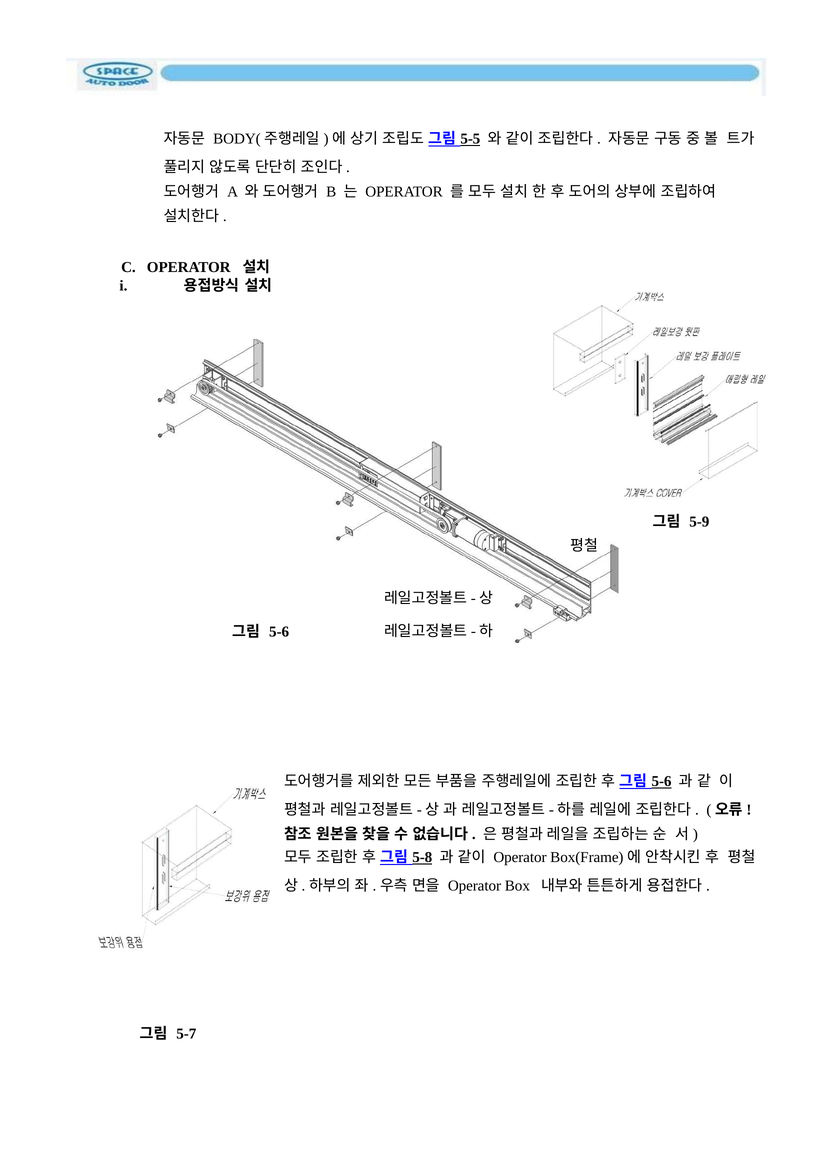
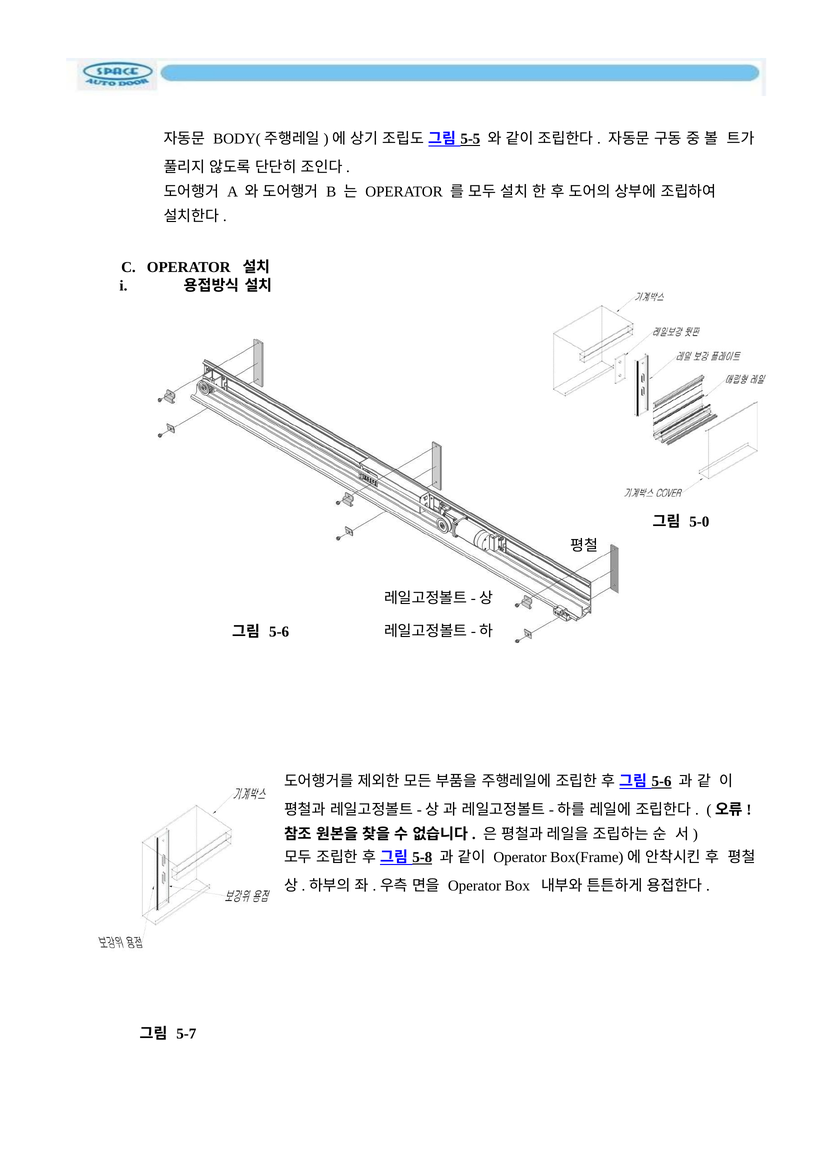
5-9: 5-9 -> 5-0 (699, 522)
